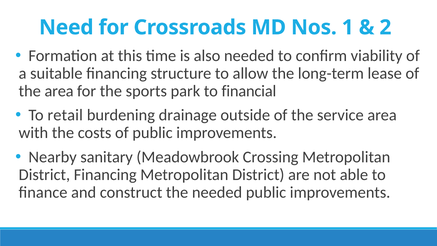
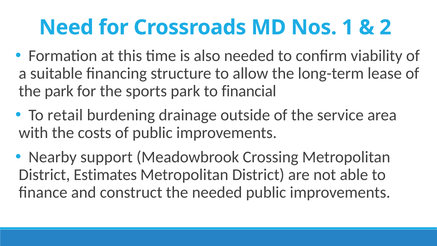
the area: area -> park (59, 91)
sanitary: sanitary -> support (107, 157)
District Financing: Financing -> Estimates (105, 175)
